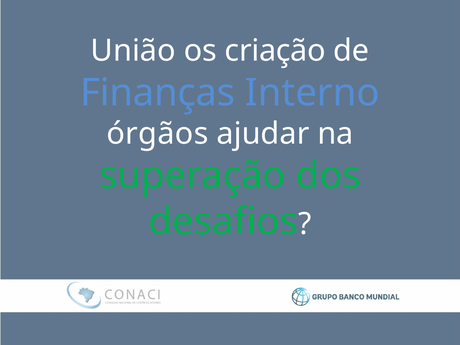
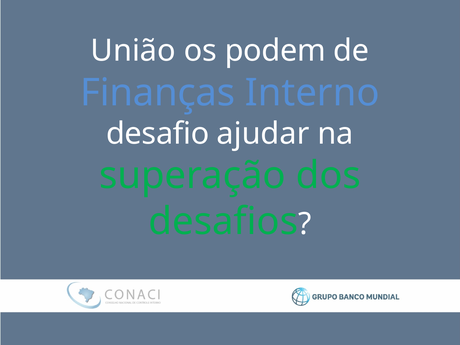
criação: criação -> podem (275, 51)
órgãos: órgãos -> desafio (158, 134)
